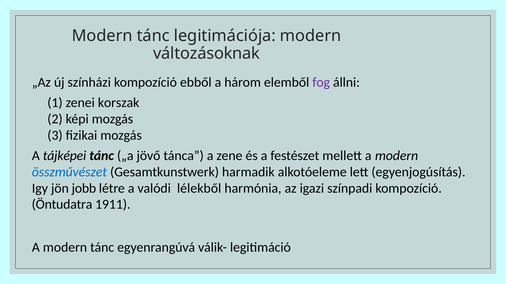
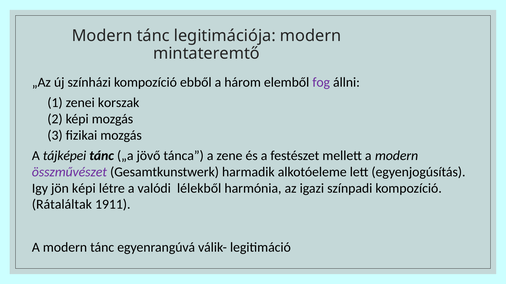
változásoknak: változásoknak -> mintateremtő (206, 54)
összművészet colour: blue -> purple (69, 172)
jön jobb: jobb -> képi (84, 189)
Öntudatra: Öntudatra -> Rátaláltak (62, 205)
